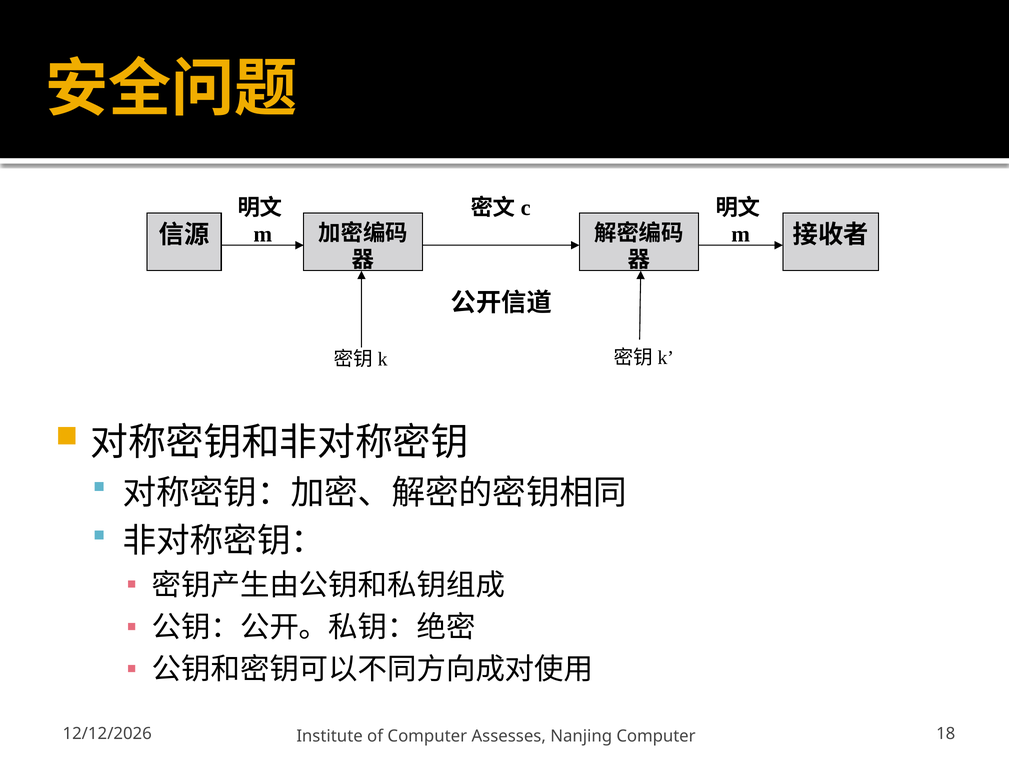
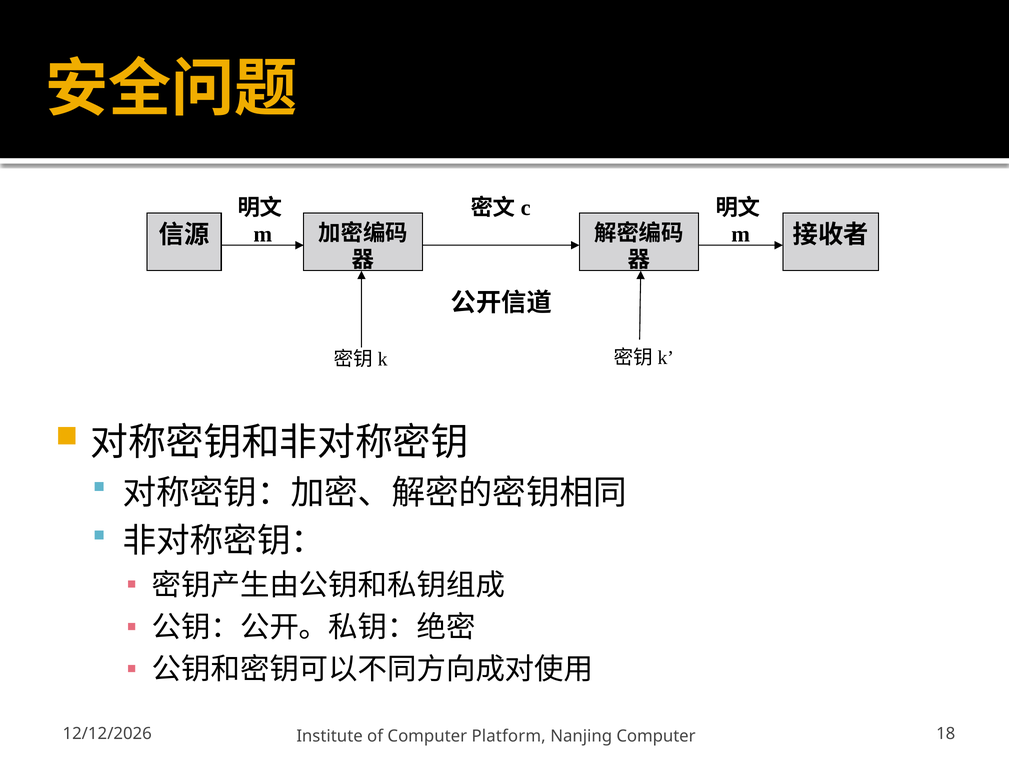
Assesses: Assesses -> Platform (509, 736)
